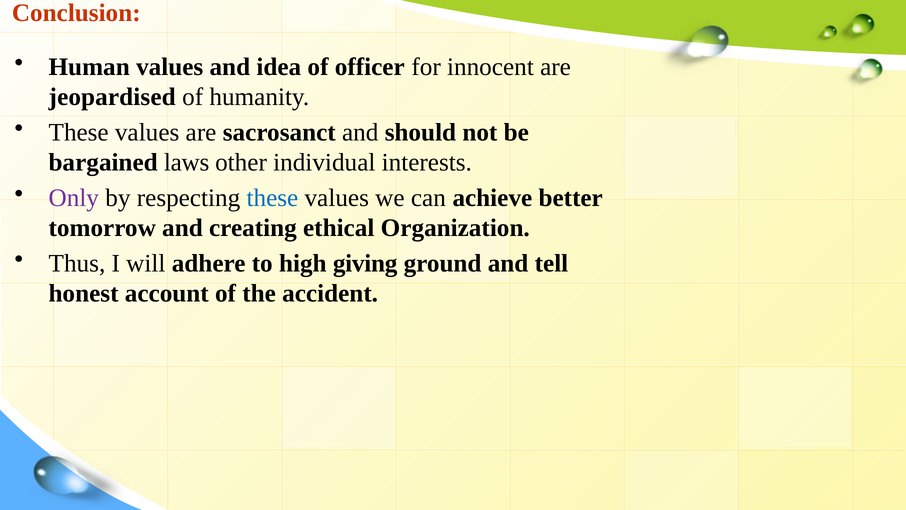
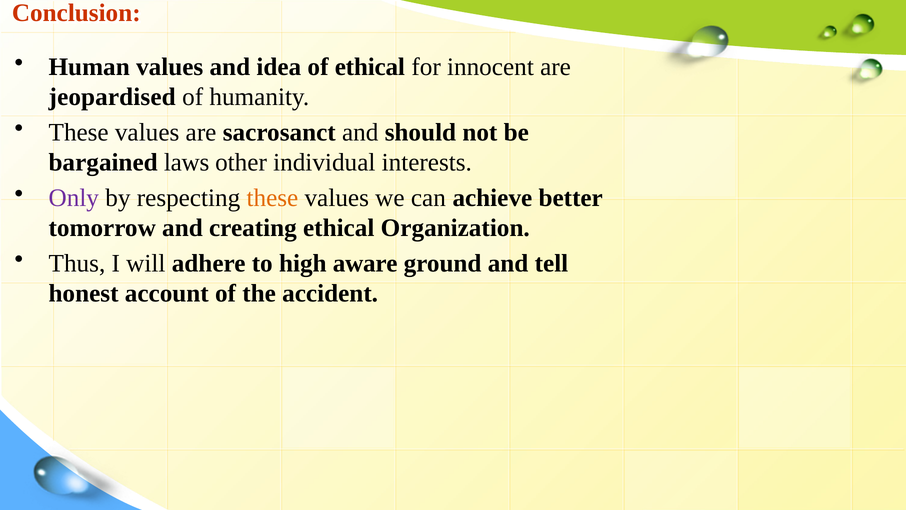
of officer: officer -> ethical (370, 67)
these colour: blue -> orange (272, 198)
giving: giving -> aware (365, 263)
